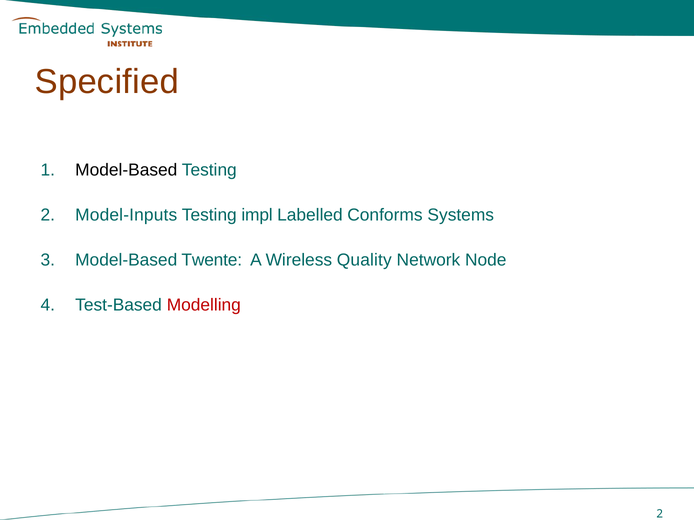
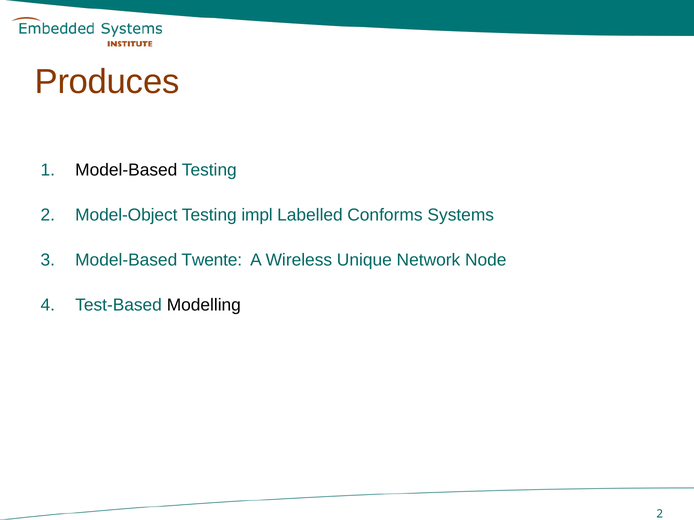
Specified: Specified -> Produces (107, 82)
Model-Inputs: Model-Inputs -> Model-Object (126, 215)
Quality: Quality -> Unique (364, 260)
Modelling colour: red -> black (204, 305)
